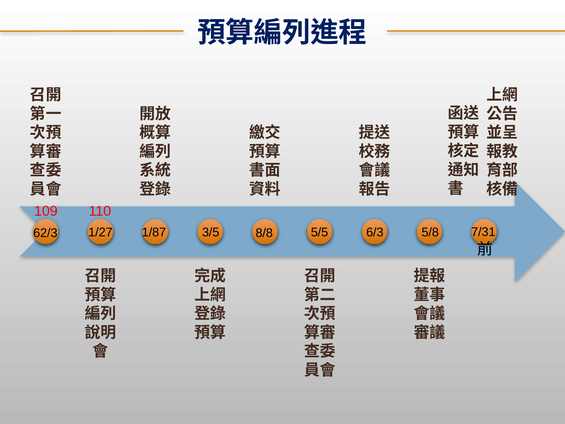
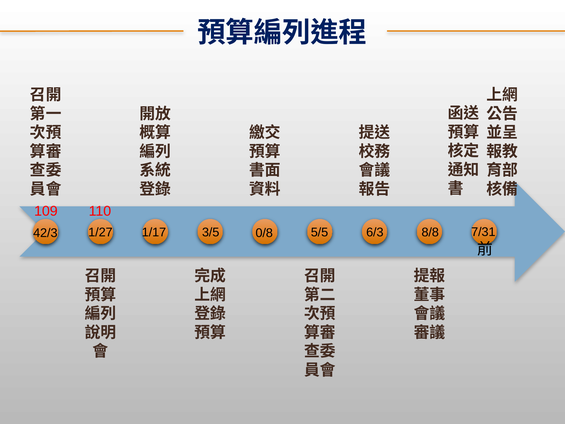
1/87: 1/87 -> 1/17 (154, 232)
8/8: 8/8 -> 0/8 (264, 233)
5/8: 5/8 -> 8/8 (430, 232)
62/3: 62/3 -> 42/3 (45, 233)
